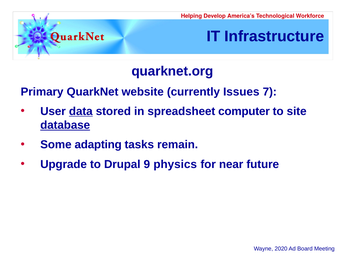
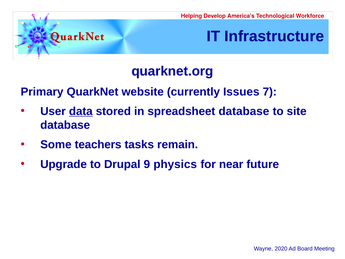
spreadsheet computer: computer -> database (244, 111)
database underline: present -> none (65, 125)
adapting: adapting -> teachers (98, 145)
